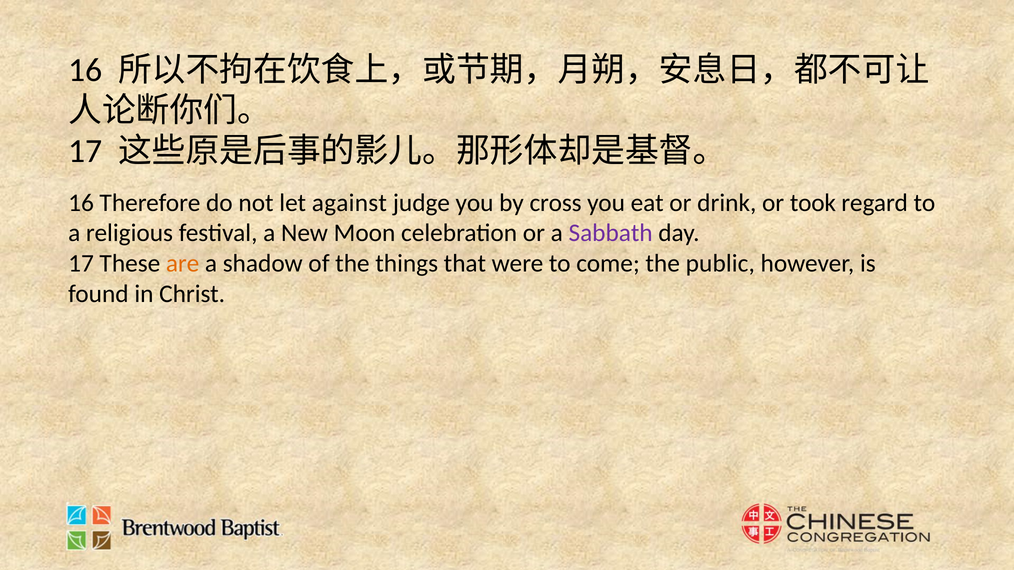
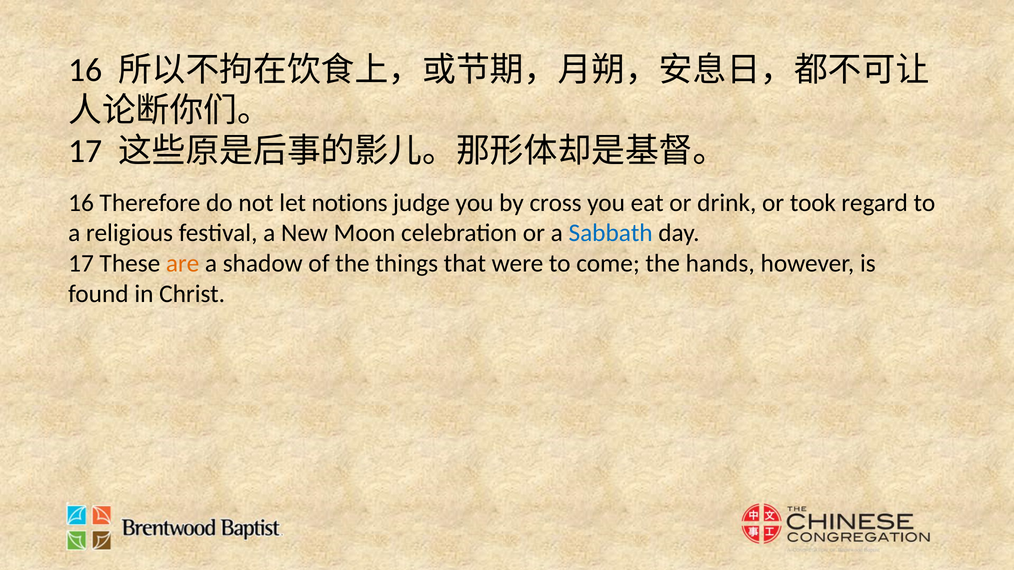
against: against -> notions (350, 203)
Sabbath colour: purple -> blue (611, 233)
public: public -> hands (720, 264)
